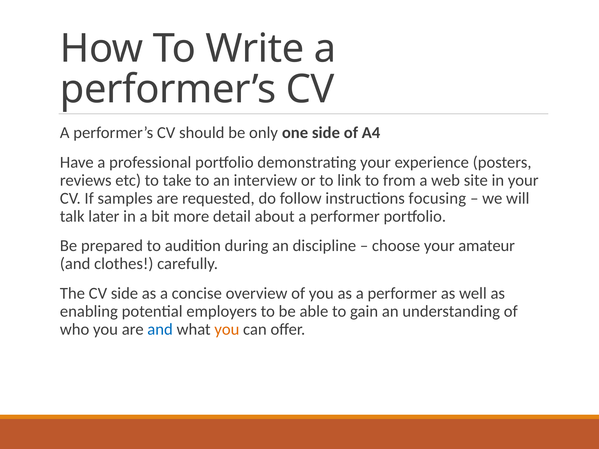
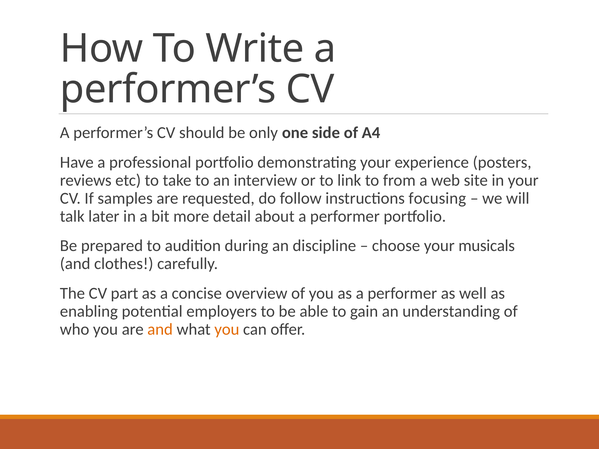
amateur: amateur -> musicals (487, 246)
CV side: side -> part (125, 294)
and colour: blue -> orange (160, 329)
